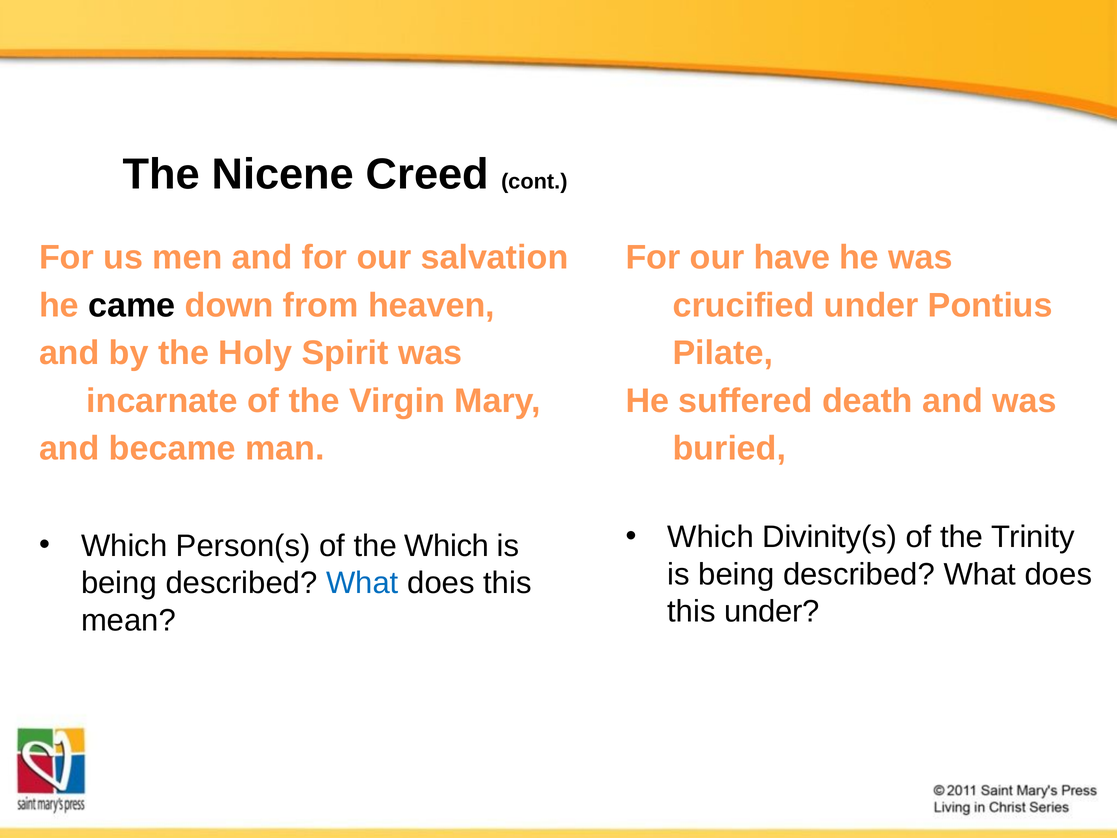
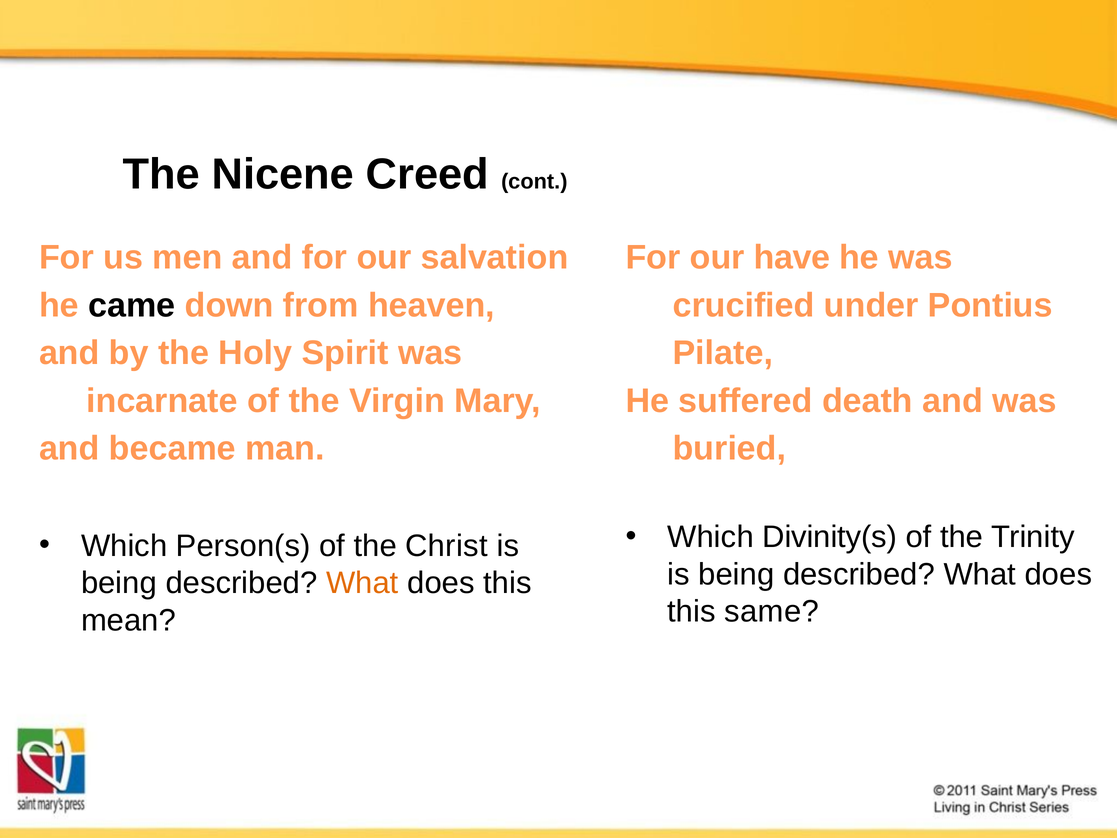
the Which: Which -> Christ (446, 546)
What colour: blue -> orange (362, 583)
this under: under -> same (772, 612)
